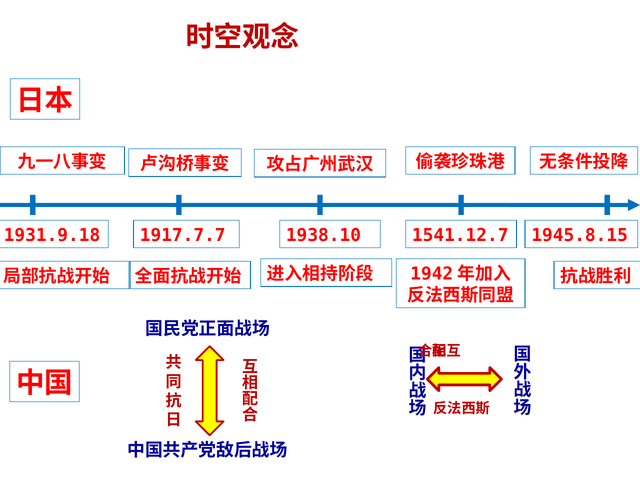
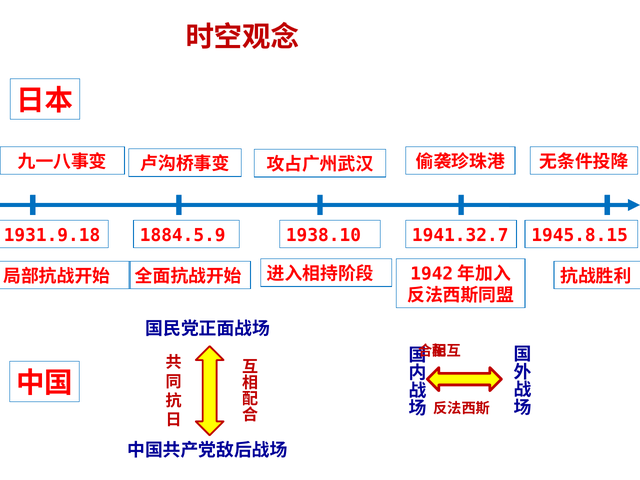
1917.7.7: 1917.7.7 -> 1884.5.9 (183, 235)
1541.12.7: 1541.12.7 -> 1941.32.7 (460, 235)
